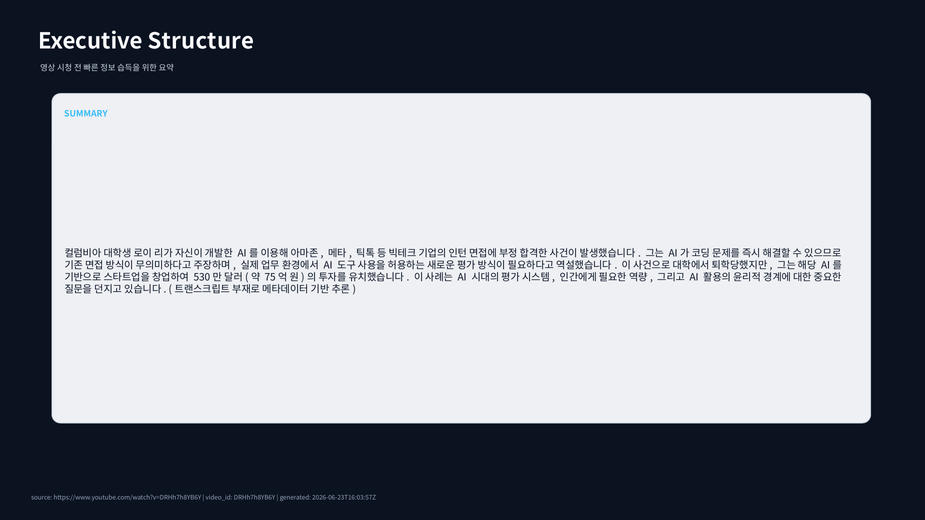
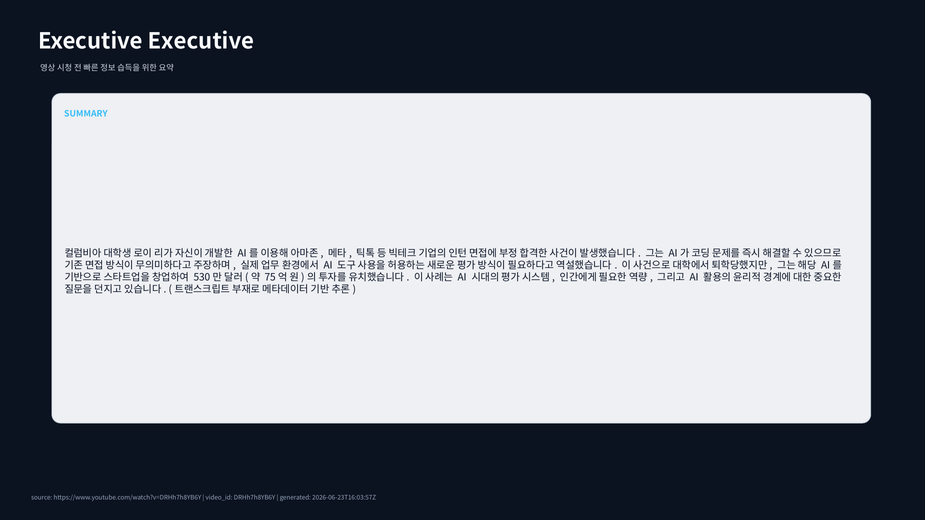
Executive Structure: Structure -> Executive (201, 41)
